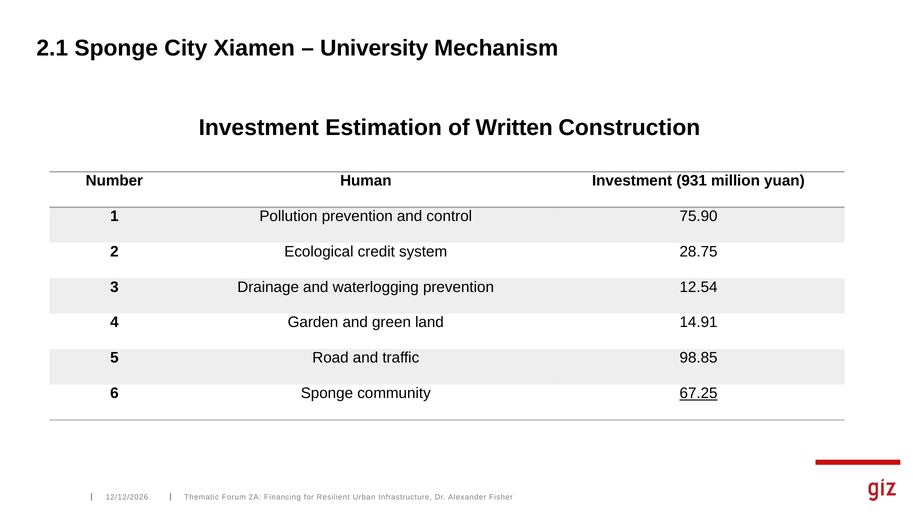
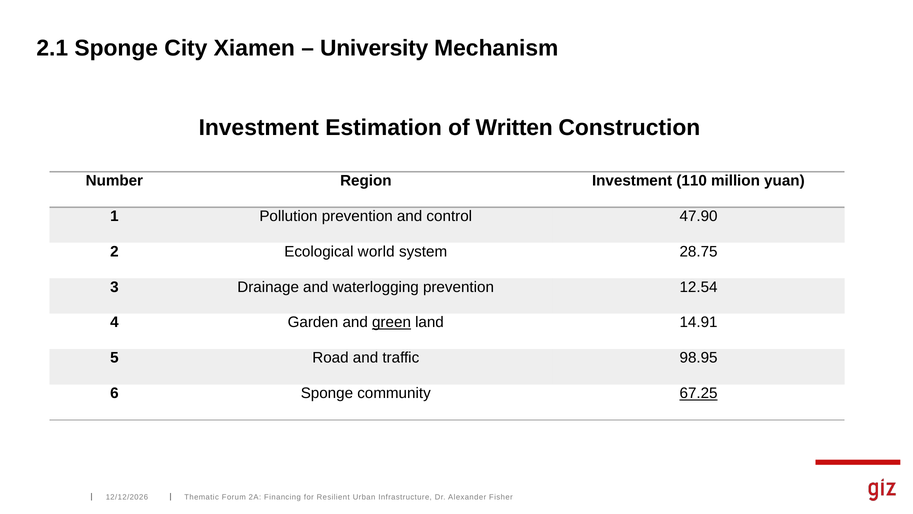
Human: Human -> Region (366, 180)
931: 931 -> 110 (692, 180)
75.90: 75.90 -> 47.90 (699, 216)
credit: credit -> world (376, 251)
green underline: none -> present (391, 322)
98.85: 98.85 -> 98.95 (699, 358)
